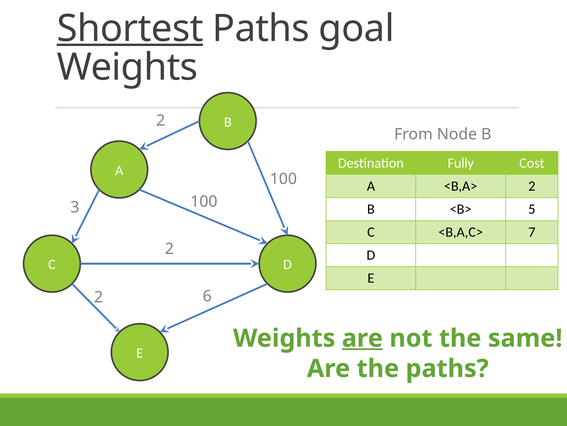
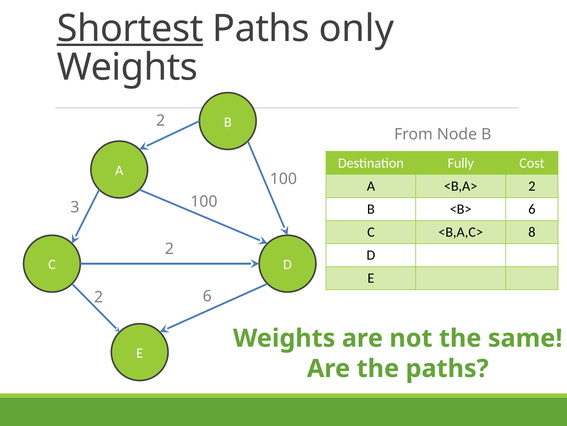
goal: goal -> only (356, 29)
<B> 5: 5 -> 6 (532, 209)
7: 7 -> 8 (532, 232)
are underline: present -> none (362, 338)
